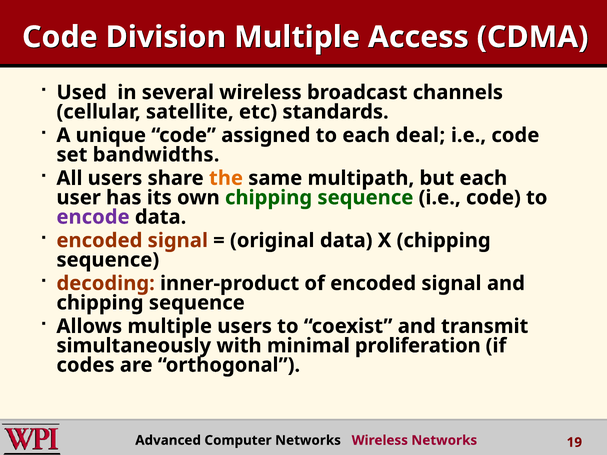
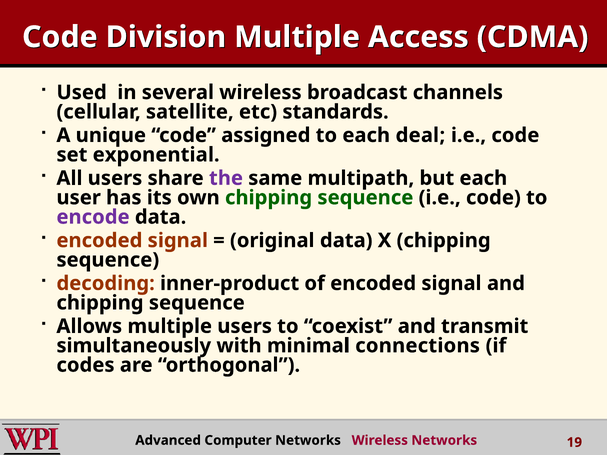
bandwidths: bandwidths -> exponential (156, 155)
the colour: orange -> purple (226, 178)
proliferation: proliferation -> connections (418, 346)
